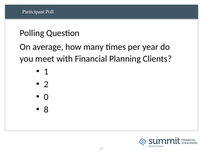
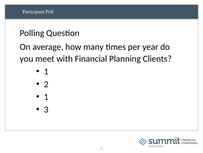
0: 0 -> 1 (46, 96)
8: 8 -> 3 (46, 109)
